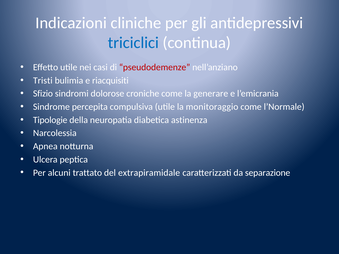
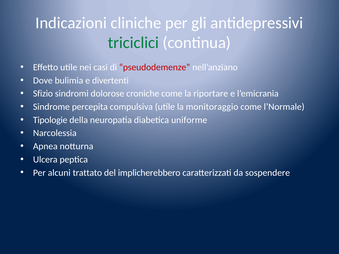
triciclici colour: blue -> green (133, 43)
Tristi: Tristi -> Dove (43, 81)
riacquisiti: riacquisiti -> divertenti (110, 81)
generare: generare -> riportare (211, 94)
astinenza: astinenza -> uniforme (189, 120)
extrapiramidale: extrapiramidale -> implicherebbero (149, 173)
separazione: separazione -> sospendere (268, 173)
